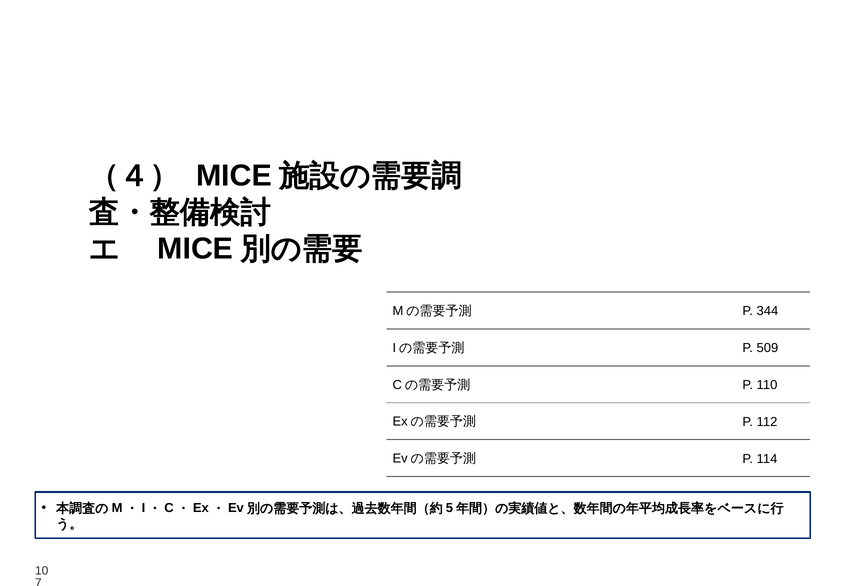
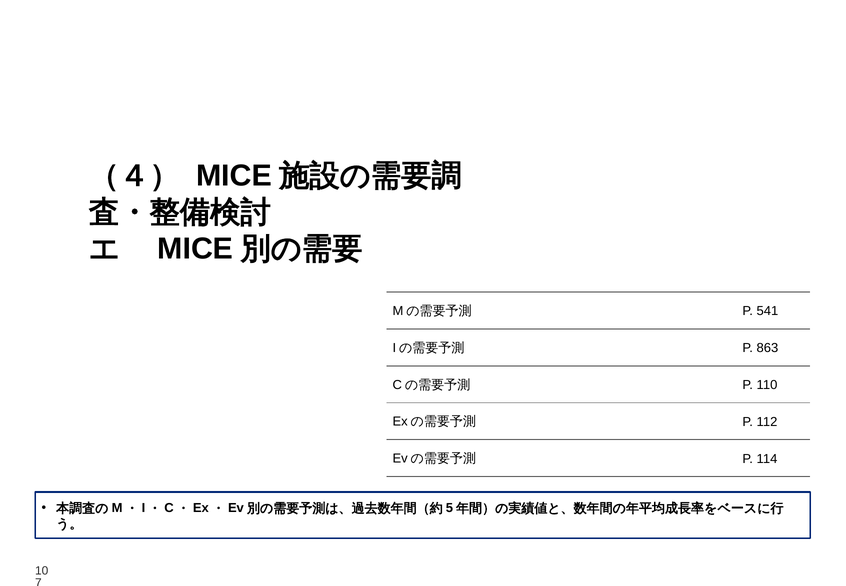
344: 344 -> 541 (767, 311)
509: 509 -> 863 (767, 348)
